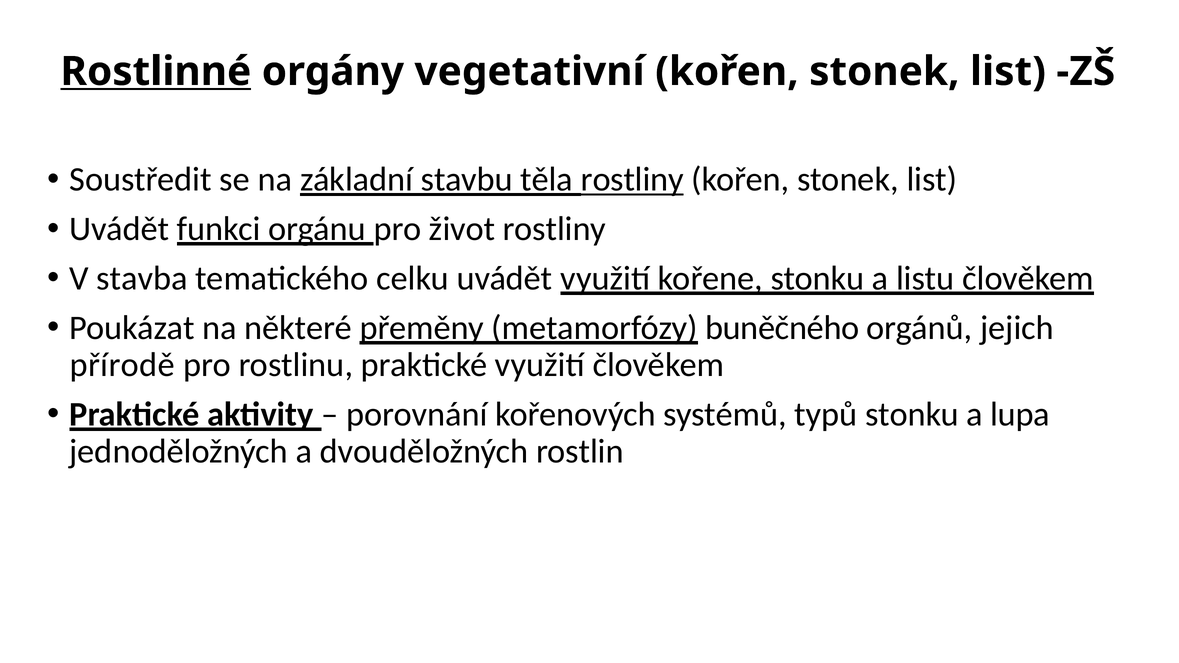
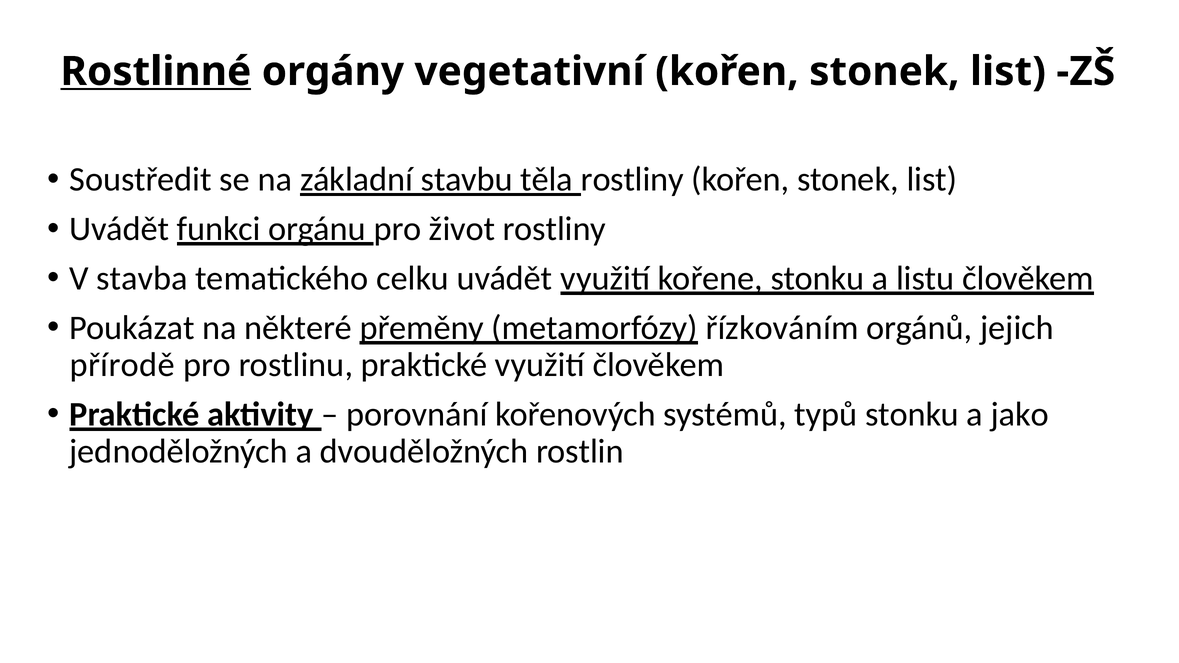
rostliny underline: present -> none (632, 180)
buněčného: buněčného -> řízkováním (782, 328)
lupa: lupa -> jako (1020, 415)
